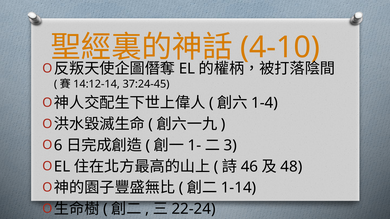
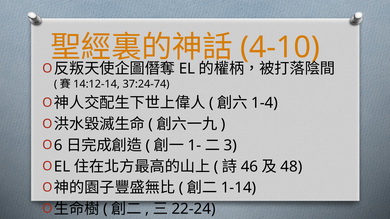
37:24-45: 37:24-45 -> 37:24-74 (146, 84)
